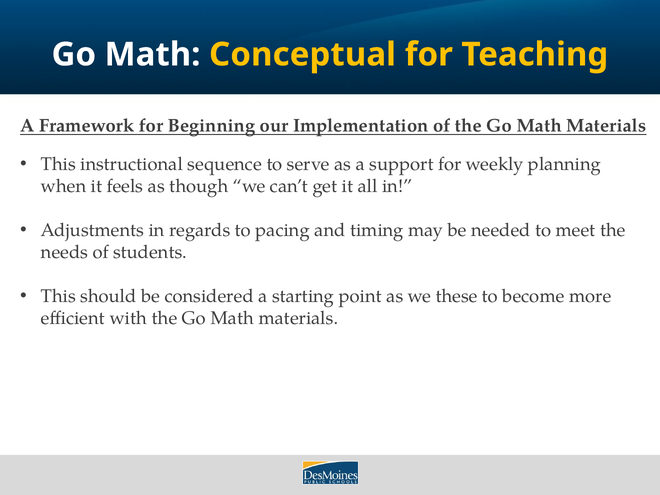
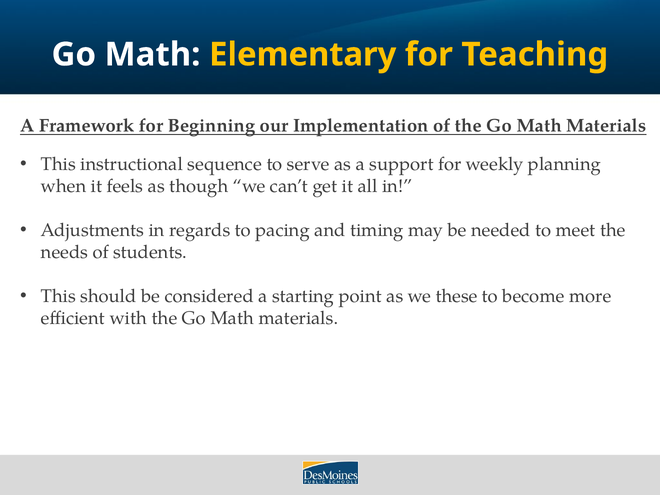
Conceptual: Conceptual -> Elementary (303, 55)
